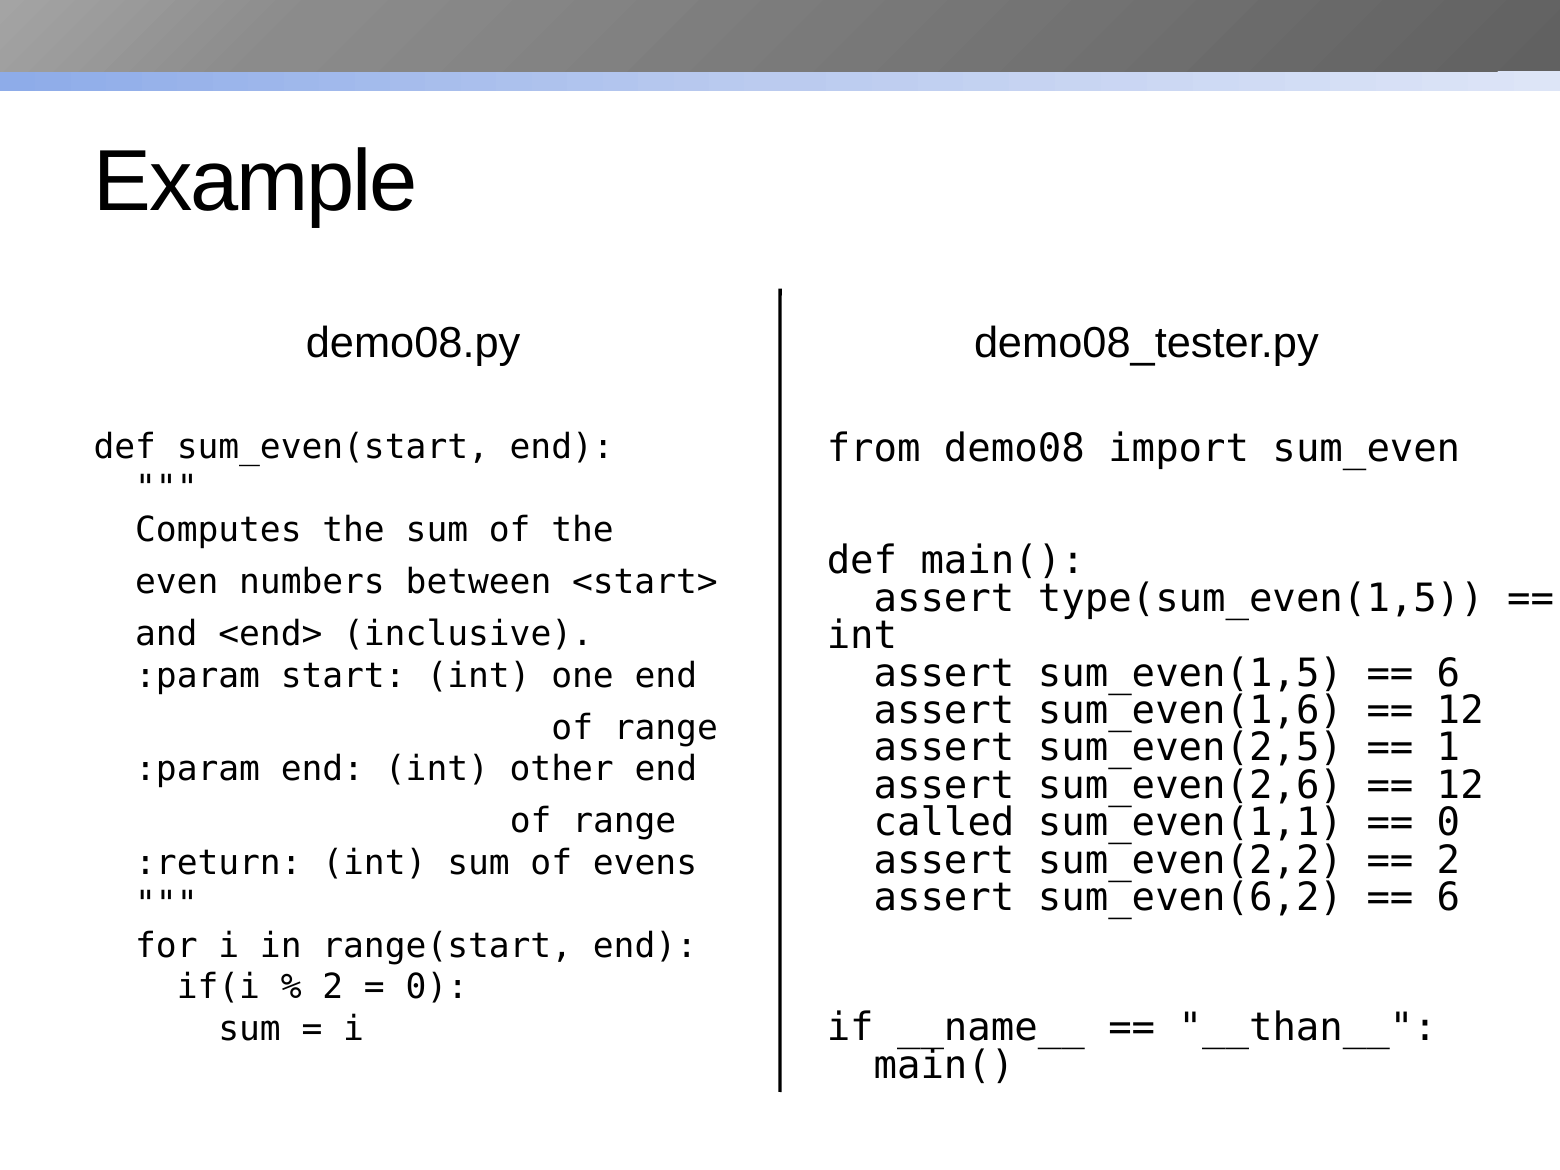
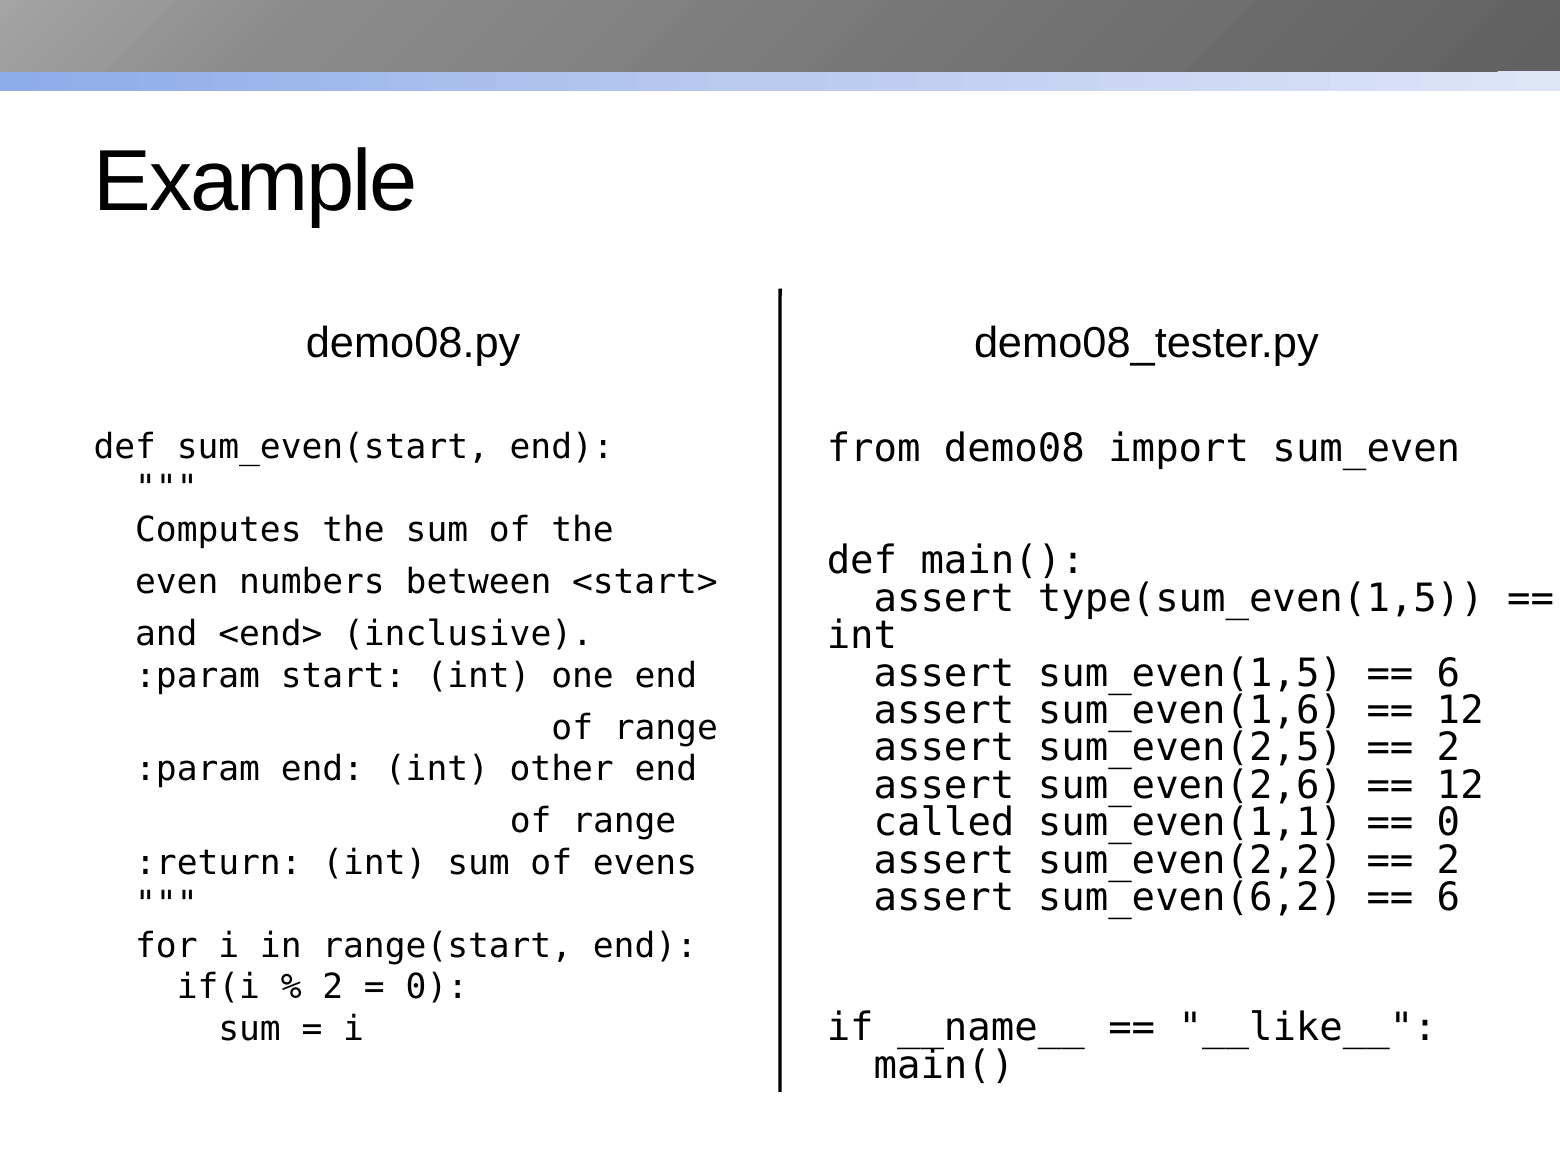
1: 1 -> 2 (1448, 748)
__than__: __than__ -> __like__ (1308, 1028)
